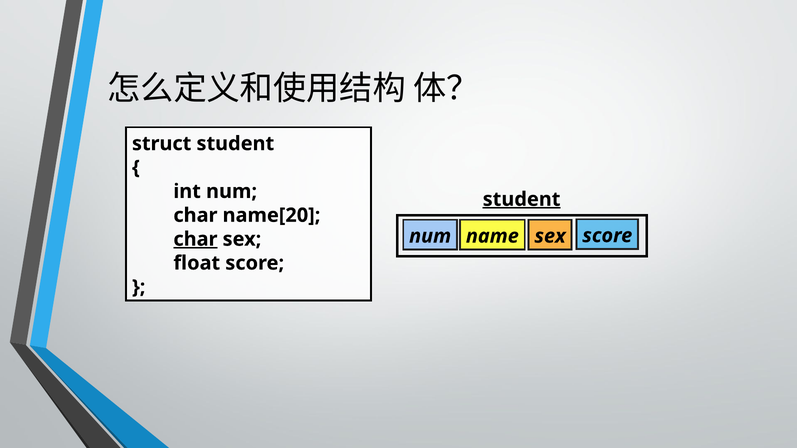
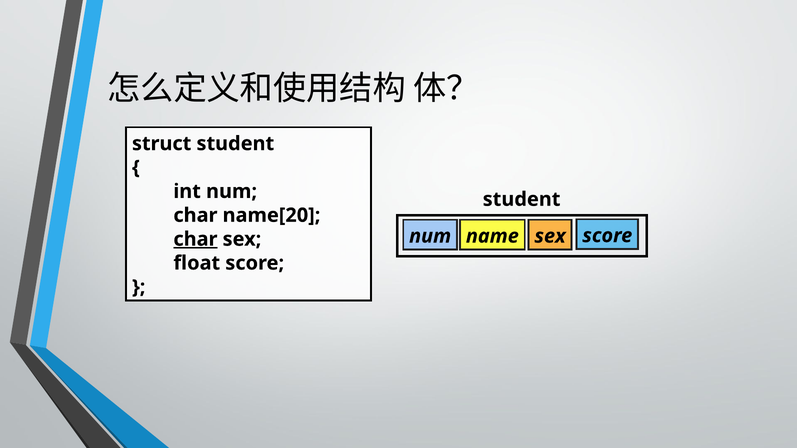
student underline: present -> none (522, 199)
